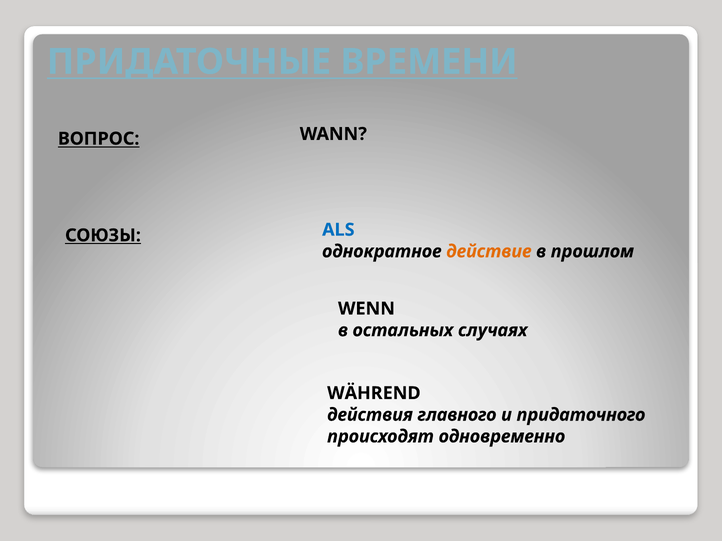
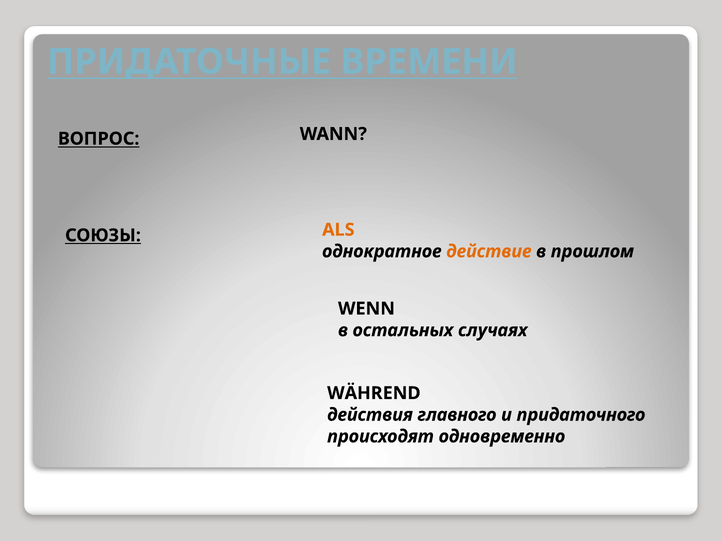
ALS colour: blue -> orange (338, 230)
